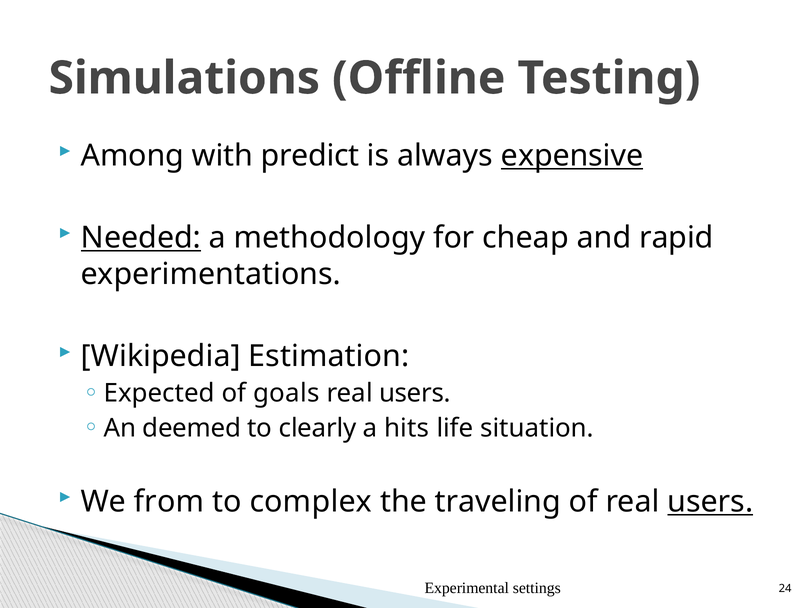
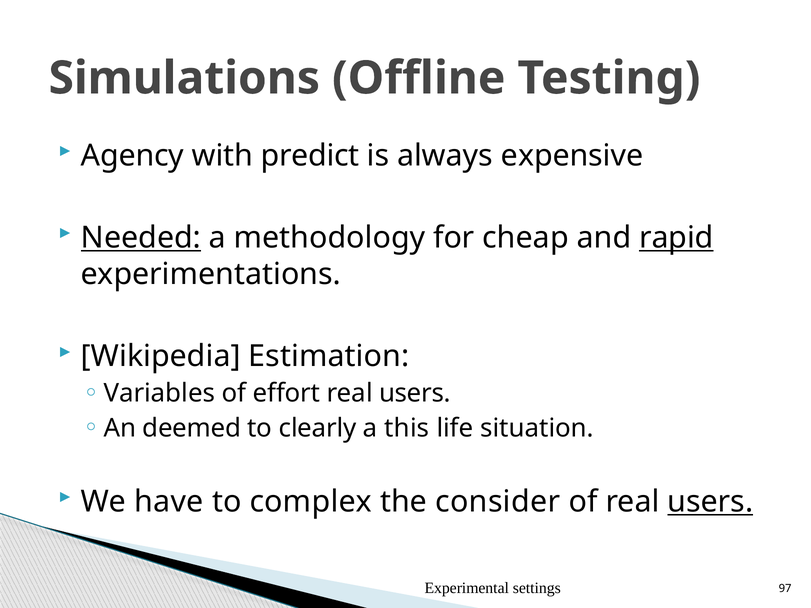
Among: Among -> Agency (132, 156)
expensive underline: present -> none (572, 156)
rapid underline: none -> present (676, 238)
Expected: Expected -> Variables (159, 394)
goals: goals -> effort (287, 394)
hits: hits -> this (407, 428)
from: from -> have (169, 502)
traveling: traveling -> consider (498, 502)
24: 24 -> 97 (785, 589)
